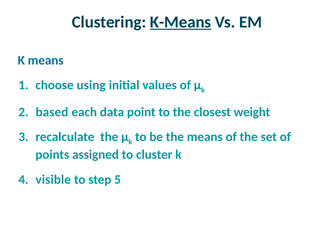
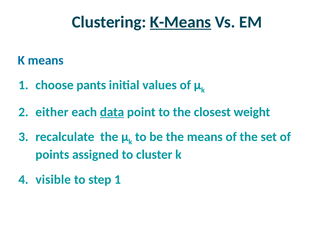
using: using -> pants (91, 85)
based: based -> either (52, 112)
data underline: none -> present (112, 112)
step 5: 5 -> 1 (118, 180)
